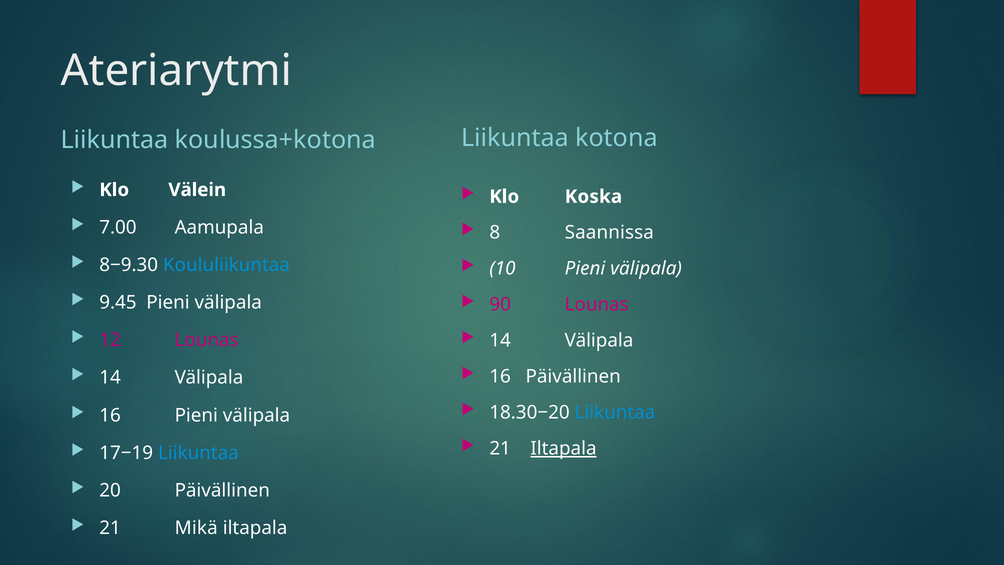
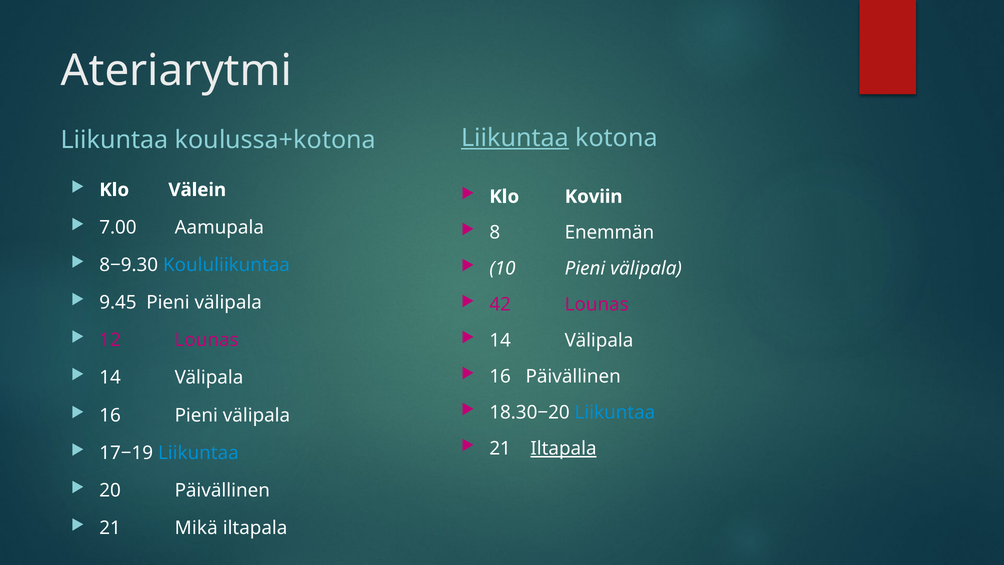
Liikuntaa underline: none -> present (515, 138)
Koska: Koska -> Koviin (594, 197)
Saannissa: Saannissa -> Enemmän (609, 233)
90: 90 -> 42 (500, 305)
